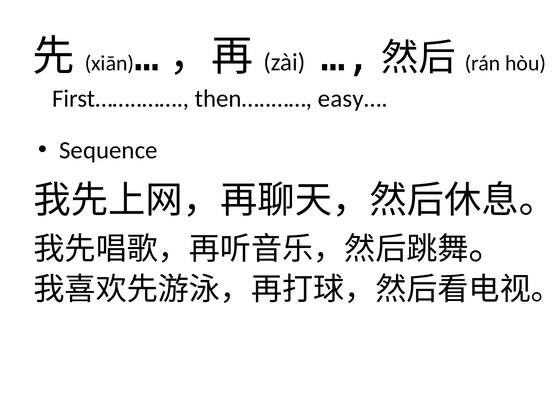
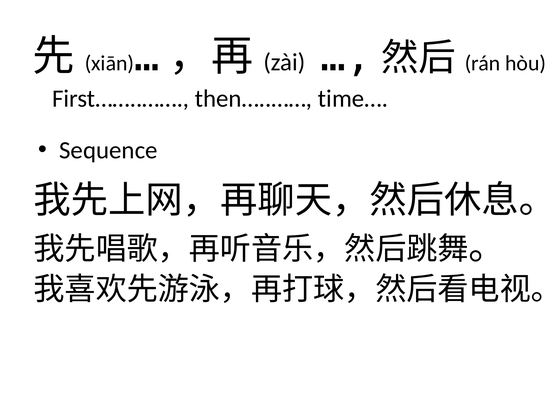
easy…: easy… -> time… (353, 99)
